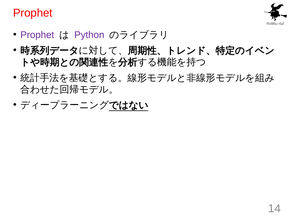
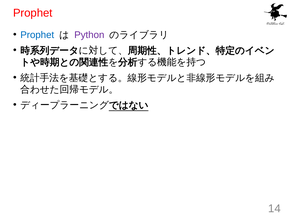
Prophet colour: purple -> blue (37, 35)
